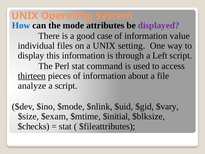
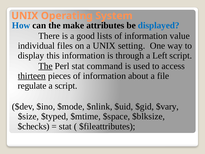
mode: mode -> make (73, 25)
displayed colour: purple -> blue (159, 25)
case: case -> lists (105, 36)
The underline: none -> present (45, 66)
analyze: analyze -> regulate (32, 86)
$exam: $exam -> $typed (55, 116)
$initial: $initial -> $space (116, 116)
